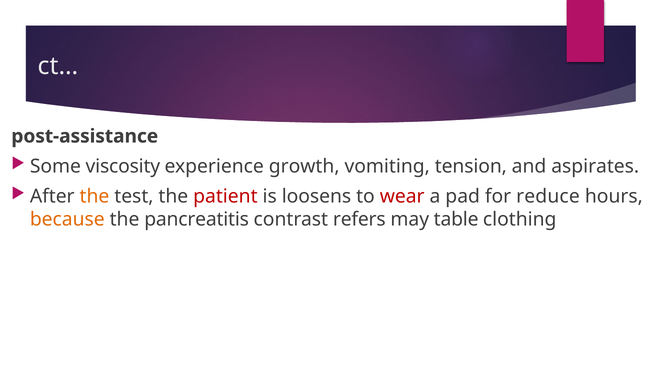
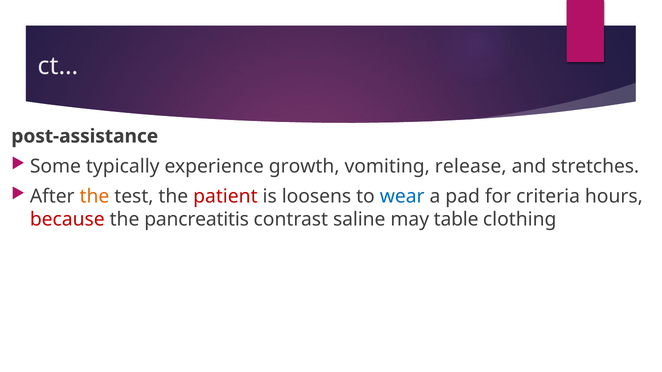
viscosity: viscosity -> typically (123, 166)
tension: tension -> release (471, 166)
aspirates: aspirates -> stretches (595, 166)
wear colour: red -> blue (402, 196)
reduce: reduce -> criteria (548, 196)
because colour: orange -> red (67, 220)
refers: refers -> saline (359, 220)
